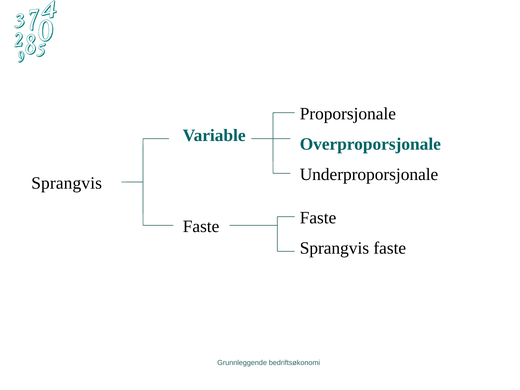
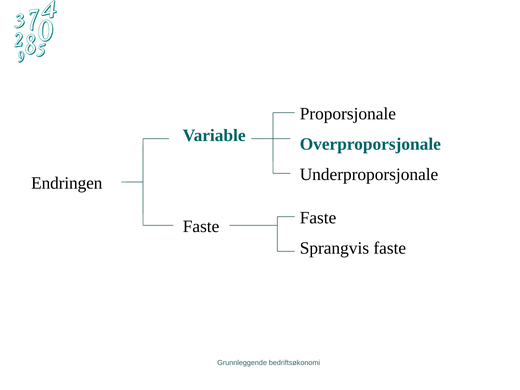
Sprangvis: Sprangvis -> Endringen (67, 183)
